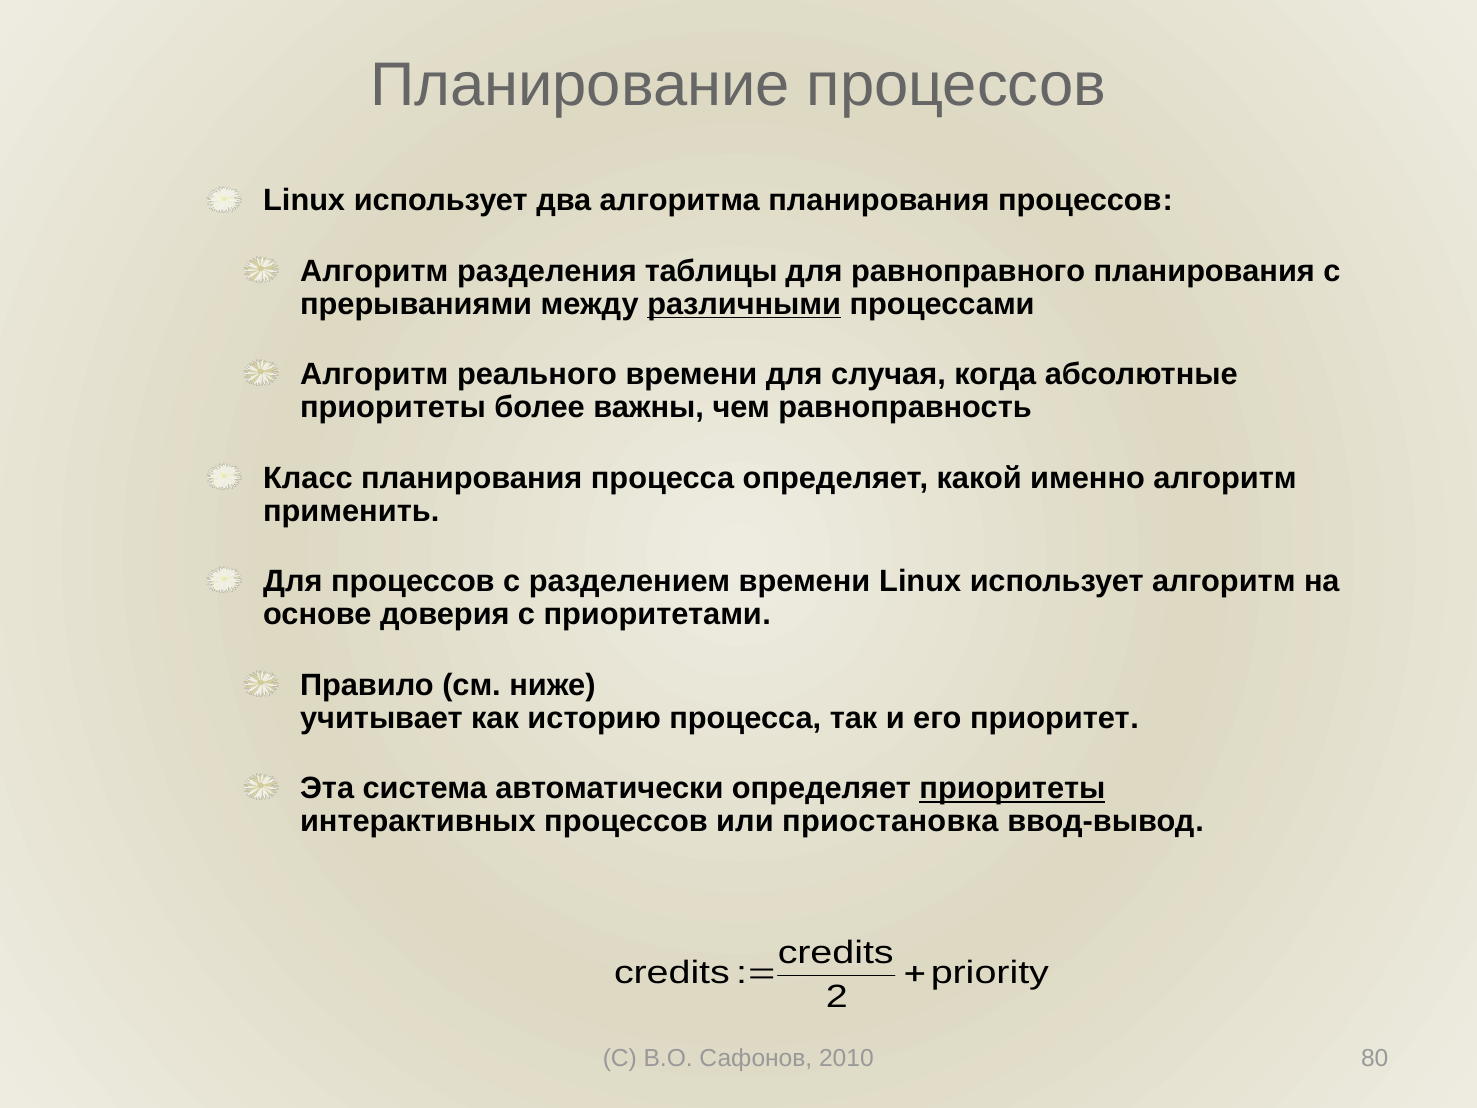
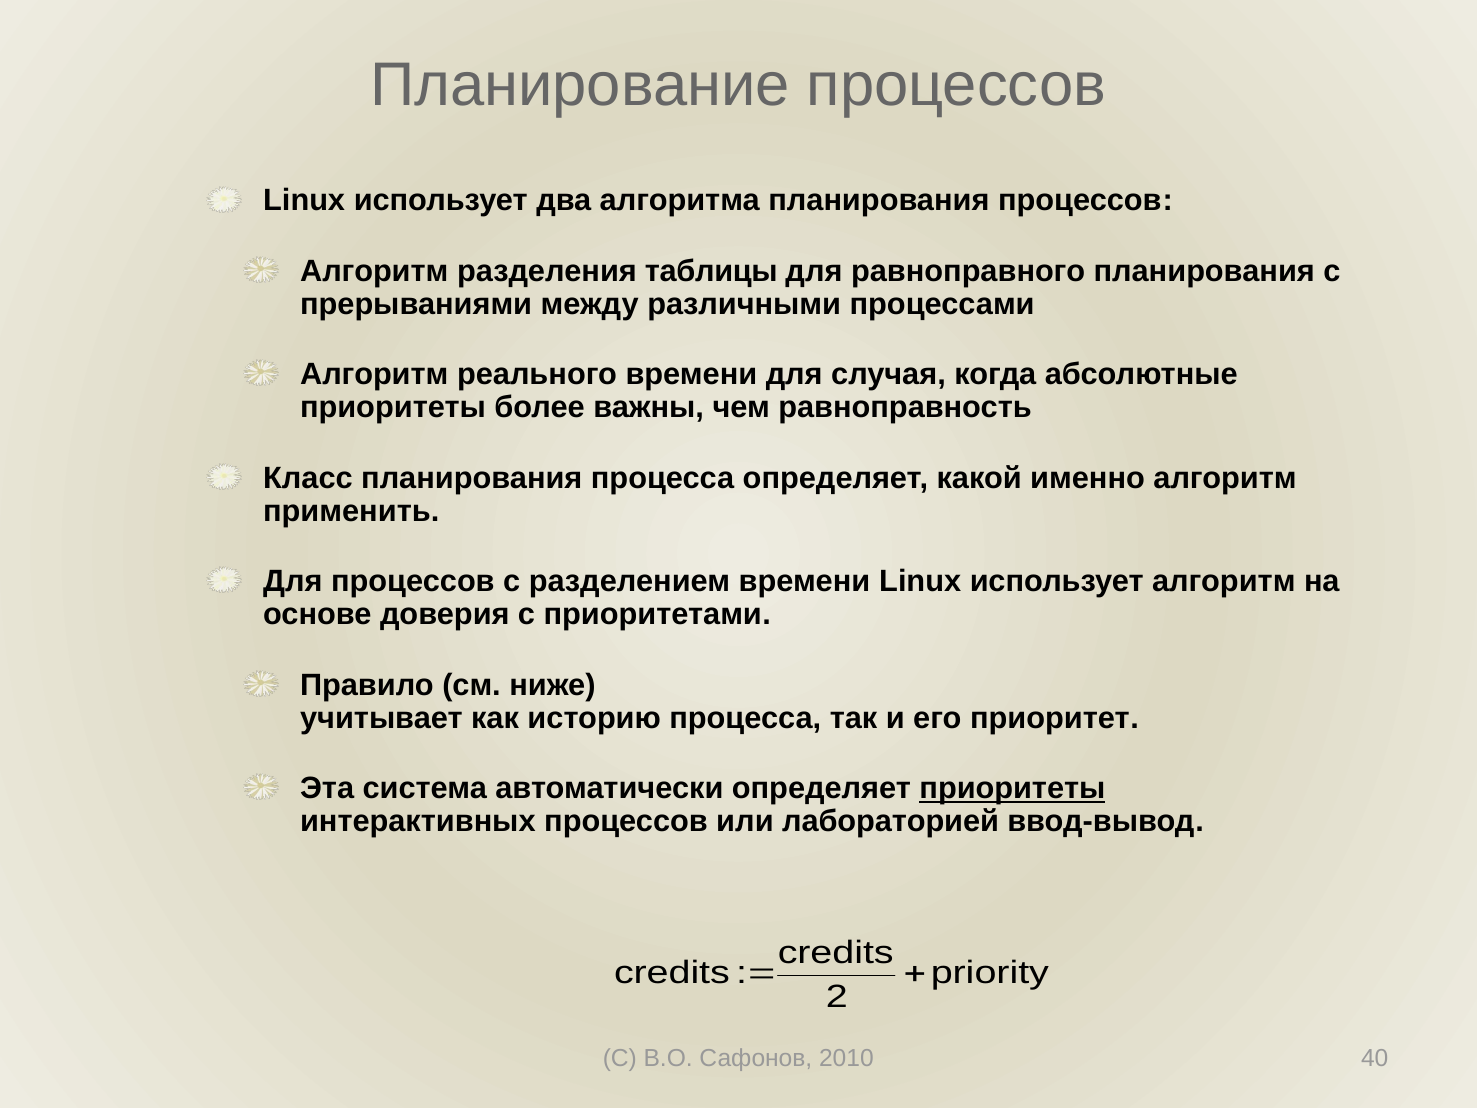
различными underline: present -> none (744, 304)
приостановка: приостановка -> лабораторией (891, 821)
80: 80 -> 40 (1375, 1058)
